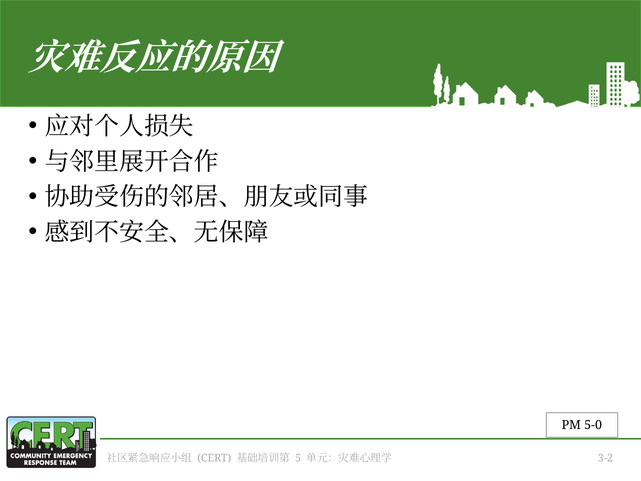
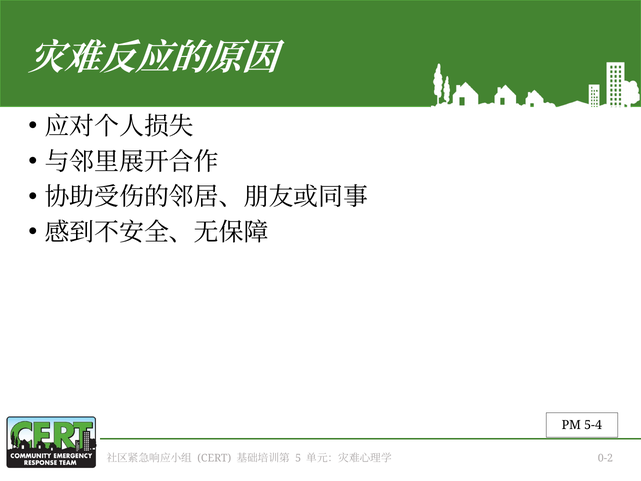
5-0: 5-0 -> 5-4 (593, 425)
3-2: 3-2 -> 0-2 (605, 458)
